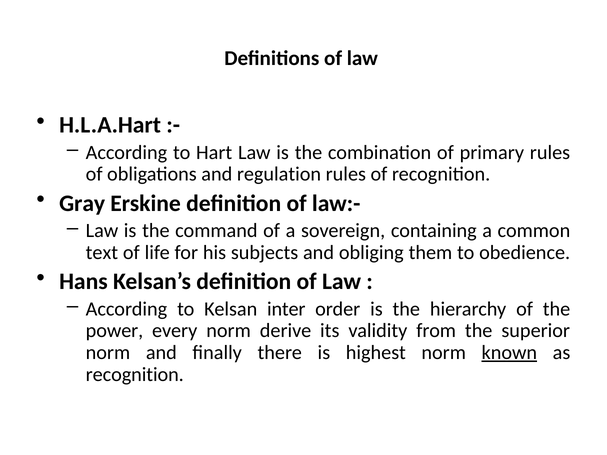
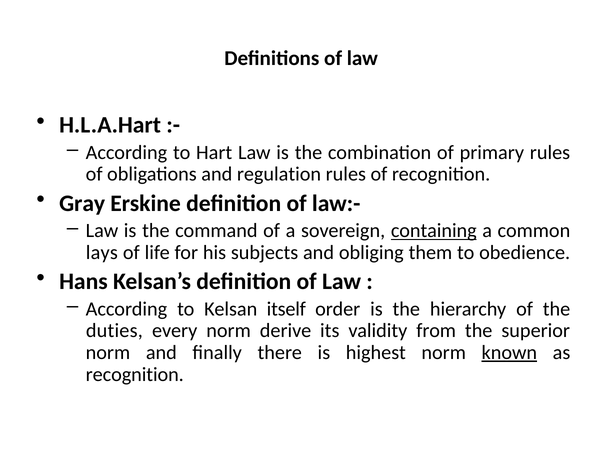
containing underline: none -> present (434, 231)
text: text -> lays (102, 253)
inter: inter -> itself (286, 309)
power: power -> duties (114, 331)
